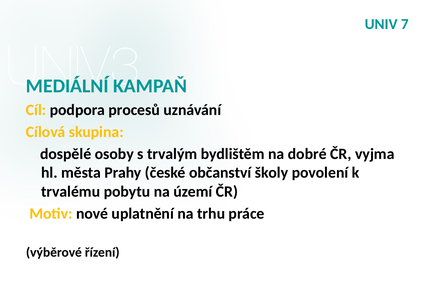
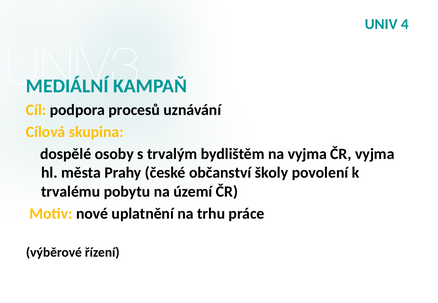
7: 7 -> 4 (405, 24)
na dobré: dobré -> vyjma (307, 154)
